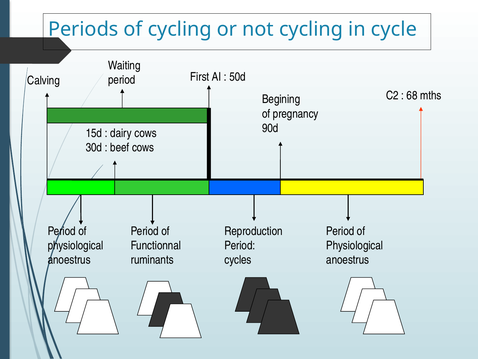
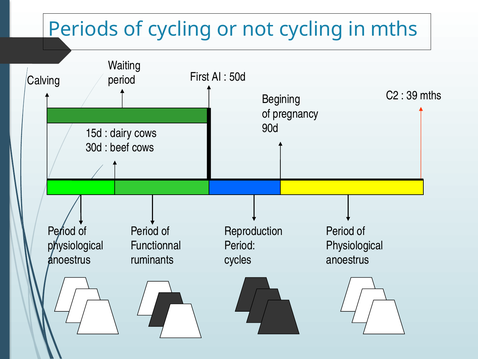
in cycle: cycle -> mths (394, 29)
68: 68 -> 39 (412, 95)
